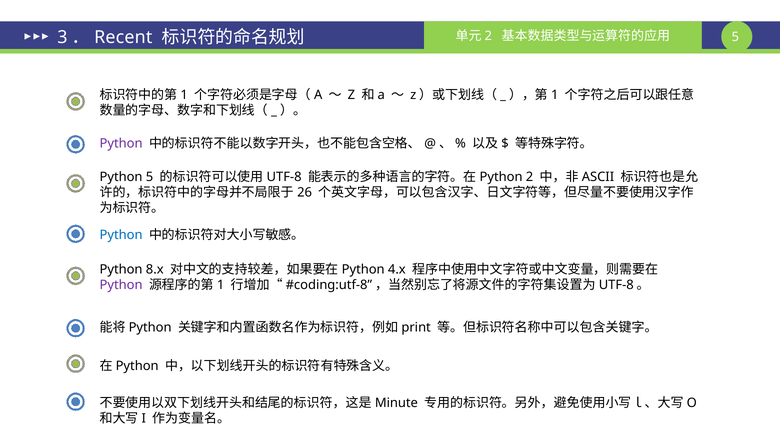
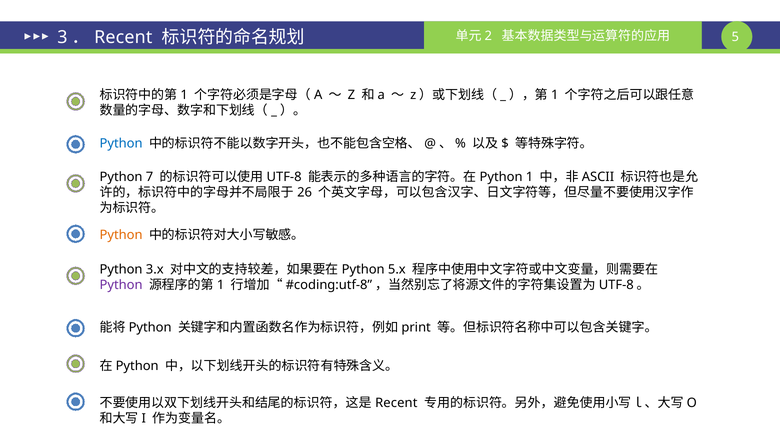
Python colour: purple -> blue (121, 143)
Python 5: 5 -> 7 (150, 177)
2: 2 -> 1 (530, 177)
Python colour: blue -> orange (121, 235)
8.x: 8.x -> 3.x (155, 269)
4.x: 4.x -> 5.x (397, 269)
Minute: Minute -> Recent (396, 402)
